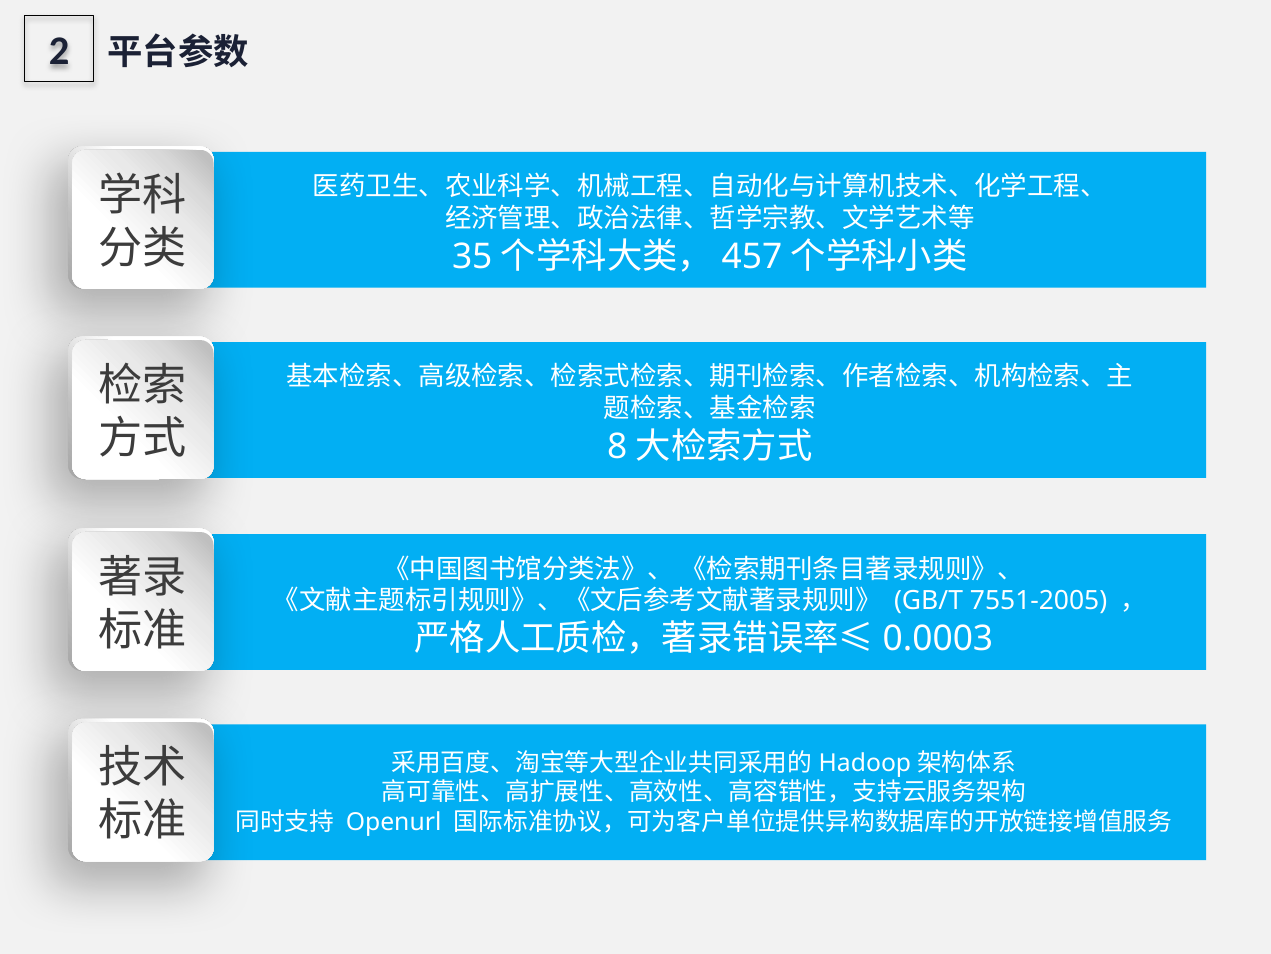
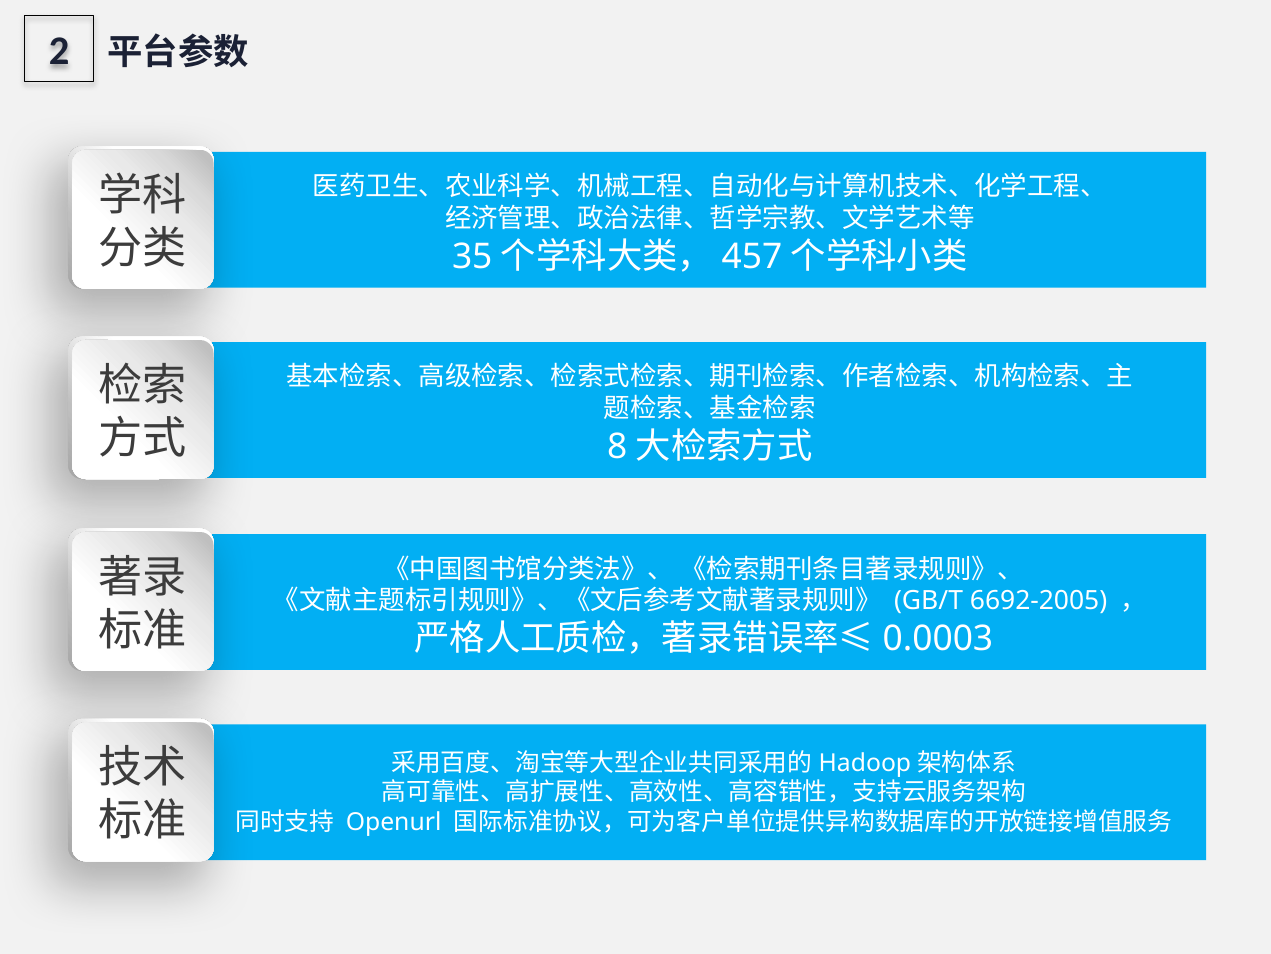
7551-2005: 7551-2005 -> 6692-2005 (1039, 601)
